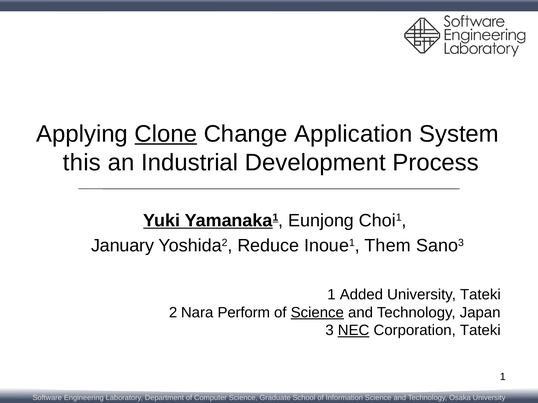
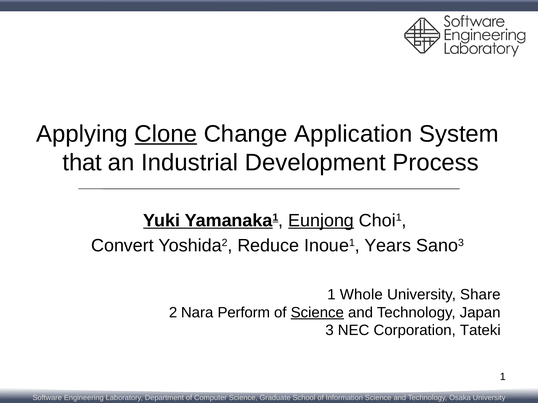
this: this -> that (82, 163)
Eunjong underline: none -> present (321, 221)
January: January -> Convert (122, 246)
Them: Them -> Years (388, 246)
Added: Added -> Whole (361, 295)
University Tateki: Tateki -> Share (480, 295)
NEC underline: present -> none (354, 331)
